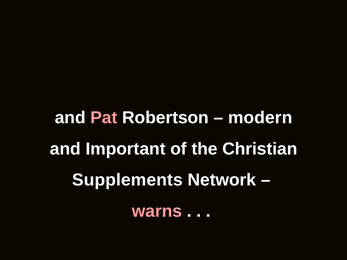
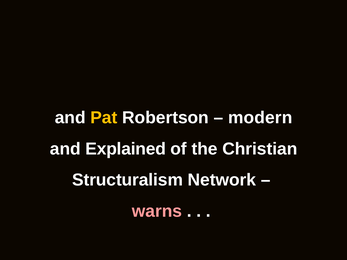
Pat colour: pink -> yellow (104, 118)
Important: Important -> Explained (126, 149)
Supplements: Supplements -> Structuralism (128, 180)
